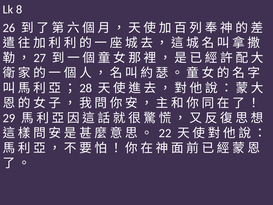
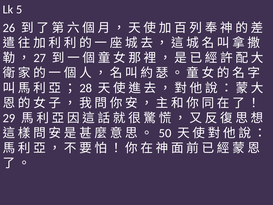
8: 8 -> 5 (19, 9)
22: 22 -> 50 (165, 133)
